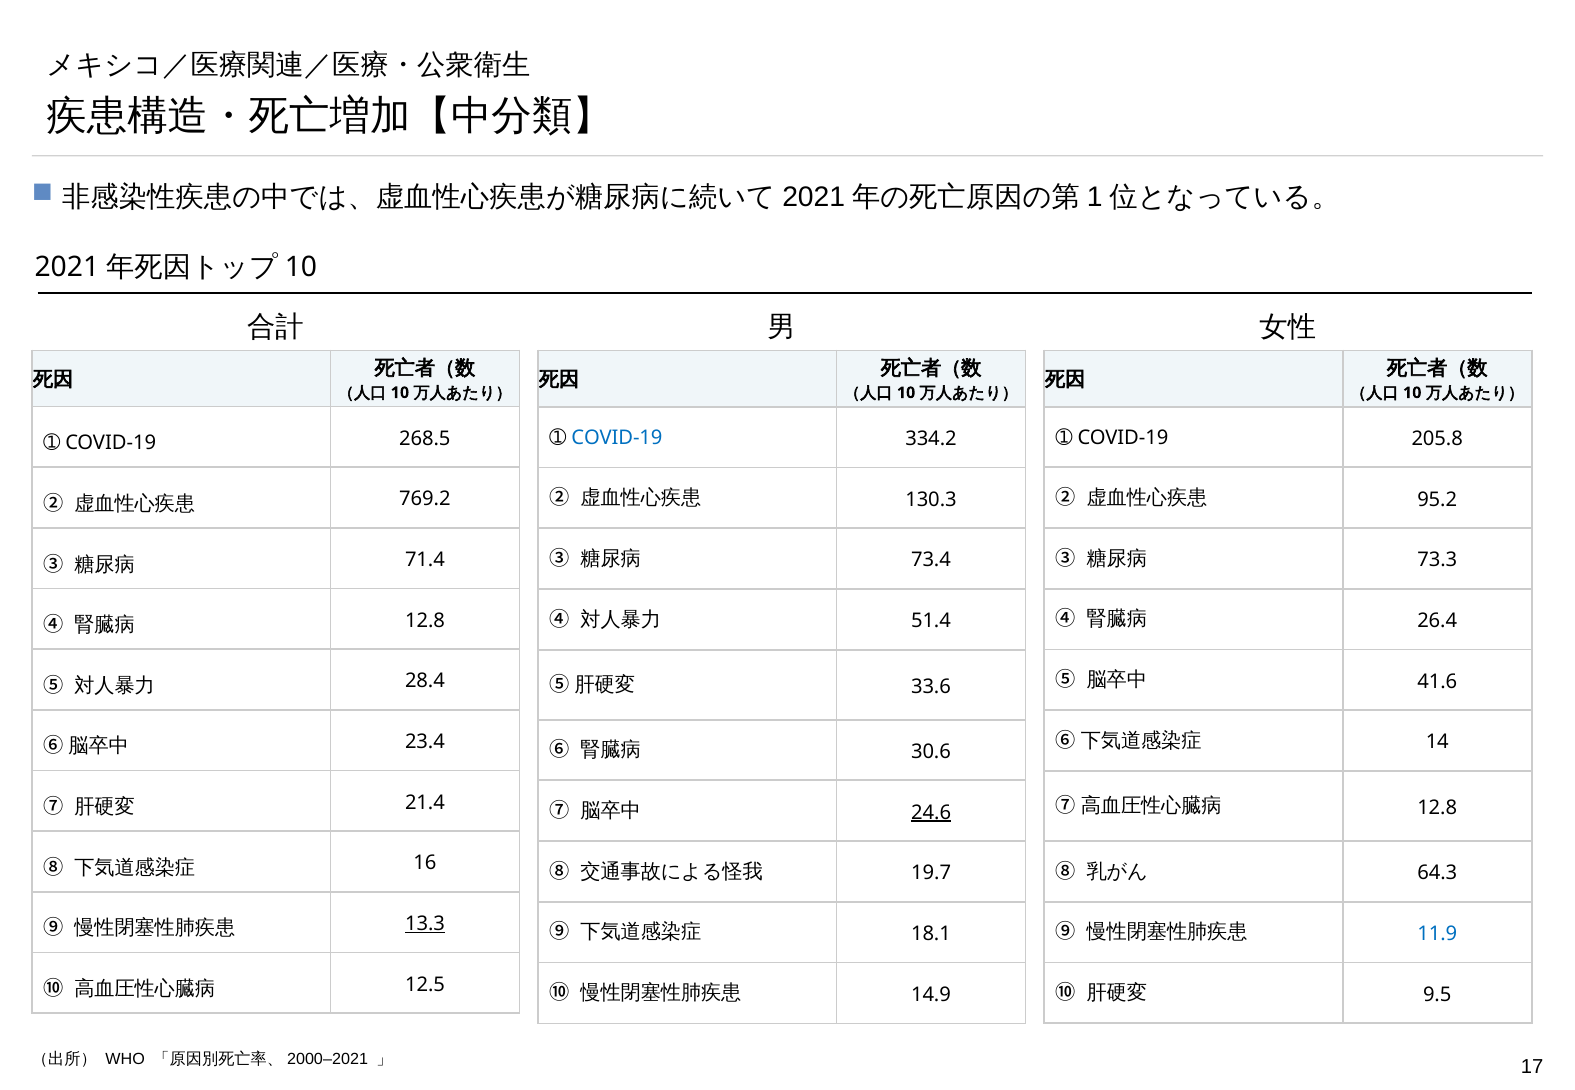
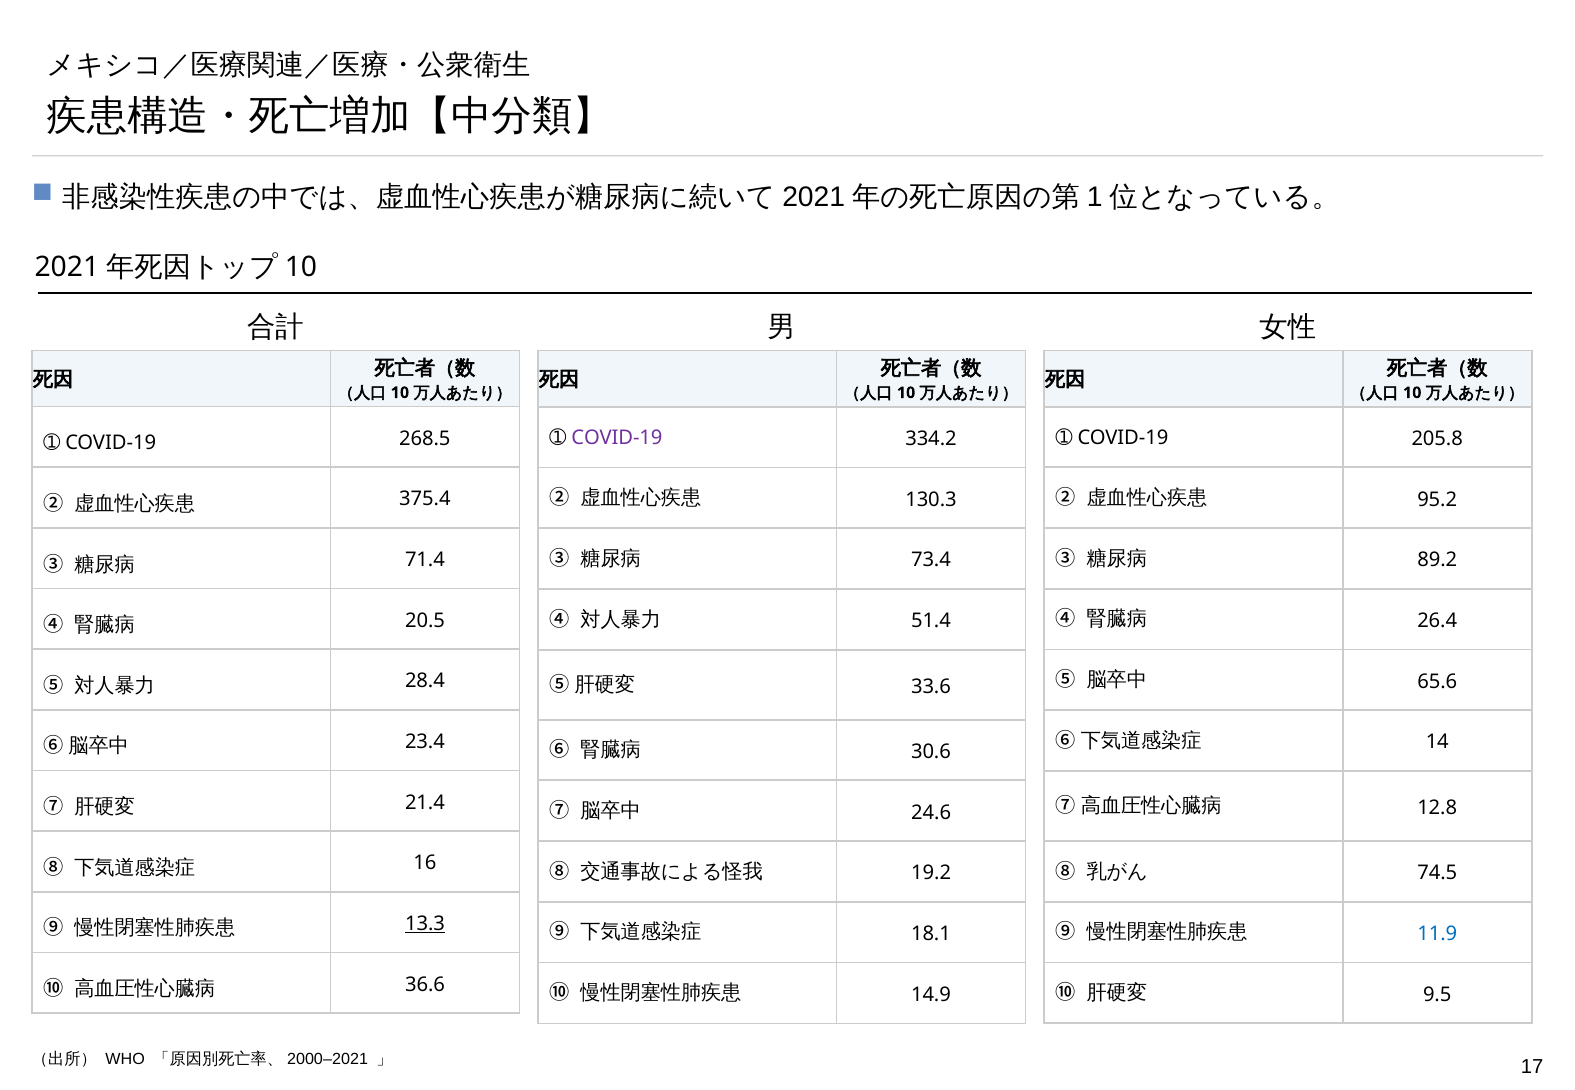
COVID-19 colour: blue -> purple (617, 438)
769.2: 769.2 -> 375.4 (425, 499)
73.3: 73.3 -> 89.2 (1437, 560)
12.8: 12.8 -> 20.5 (425, 621)
41.6: 41.6 -> 65.6 (1437, 682)
24.6 underline: present -> none (931, 813)
19.7: 19.7 -> 19.2 (931, 873)
64.3: 64.3 -> 74.5 (1437, 873)
12.5: 12.5 -> 36.6 (425, 985)
